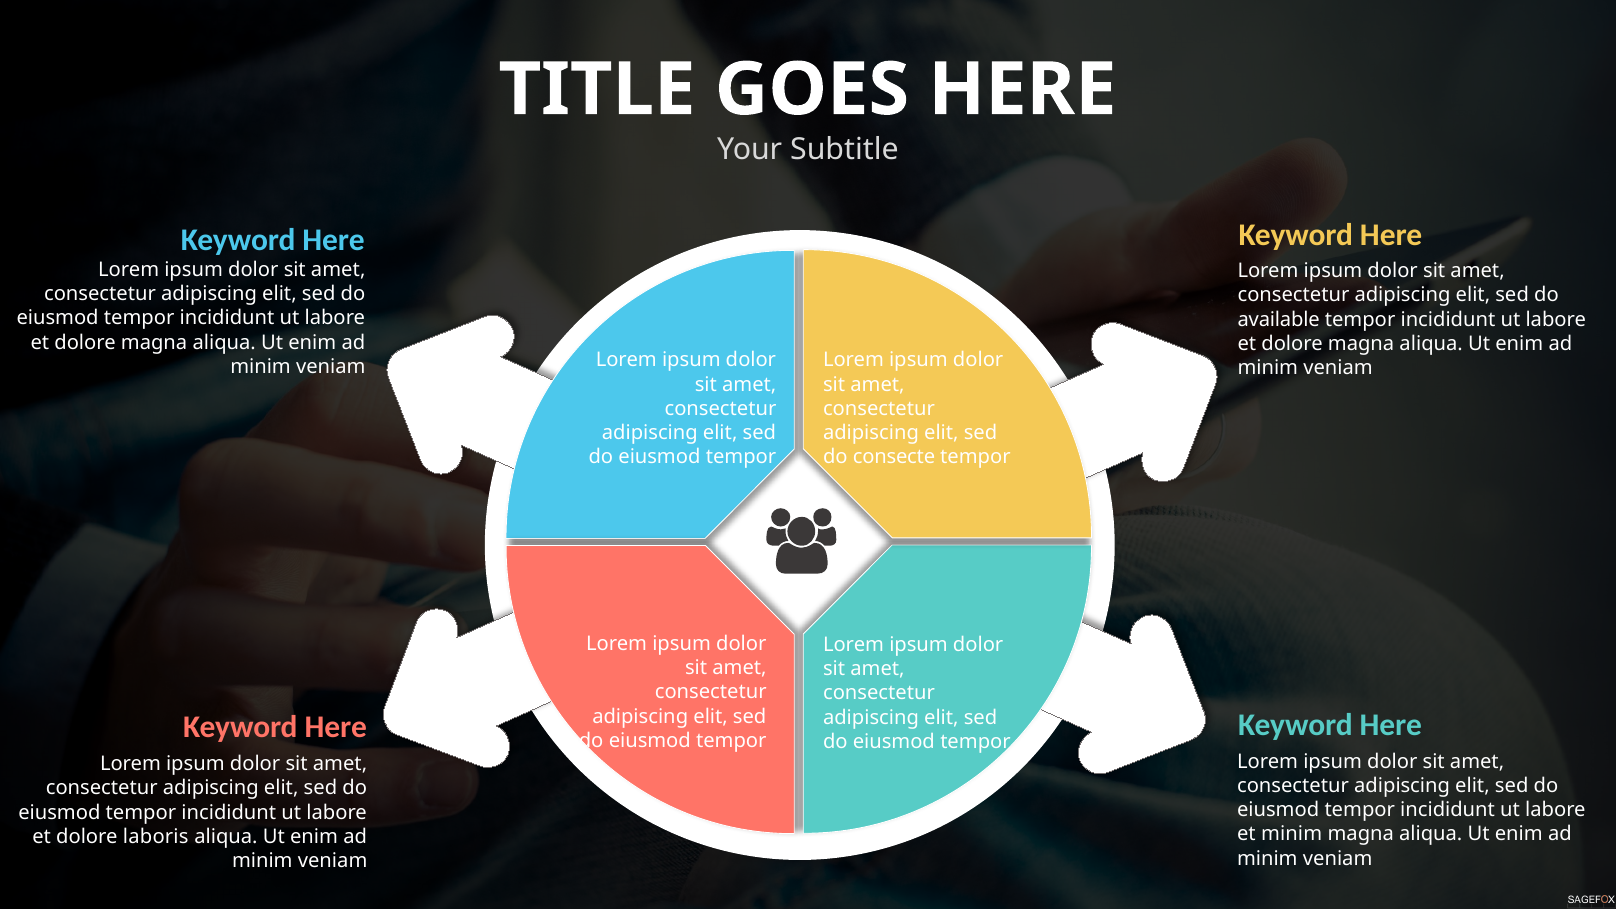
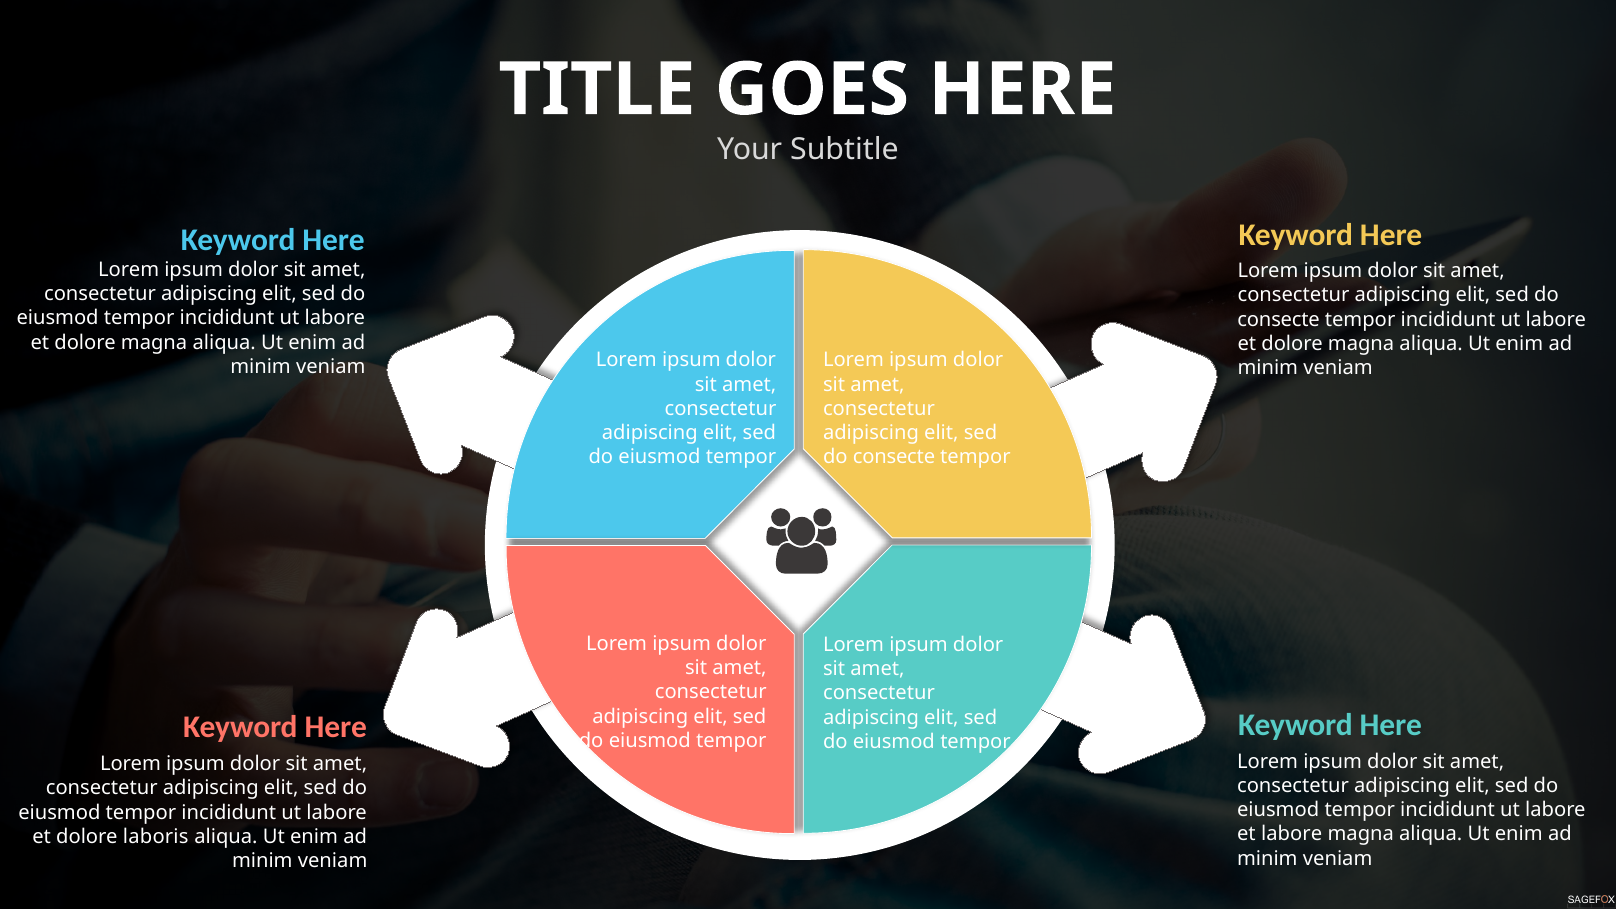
available: available -> consecte (1279, 319)
et minim: minim -> labore (1292, 834)
